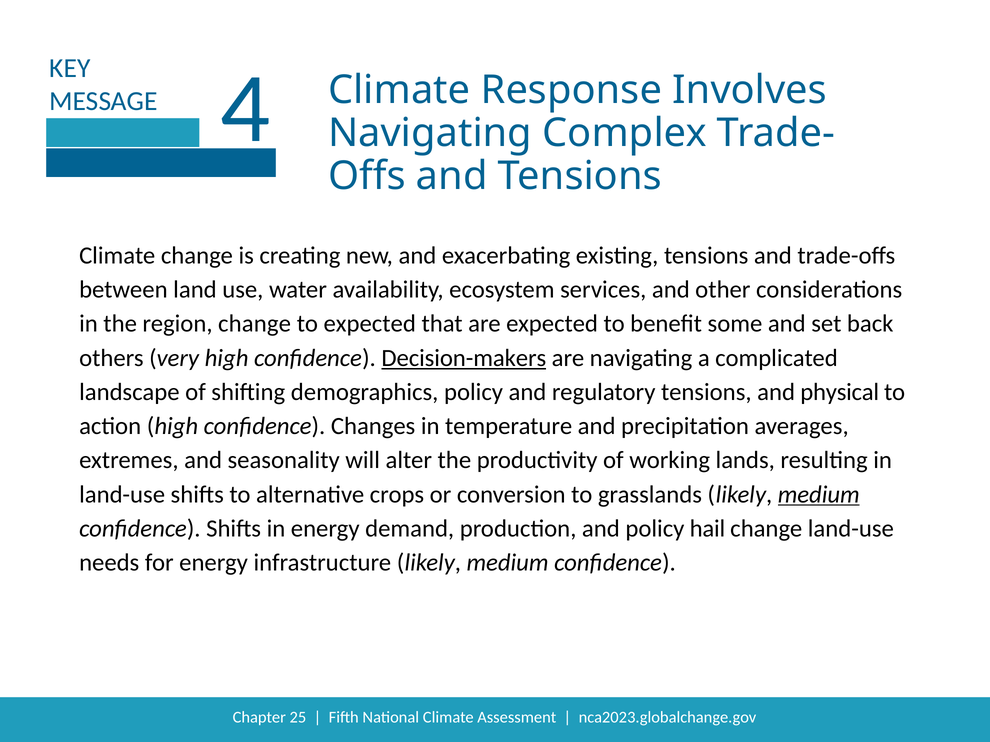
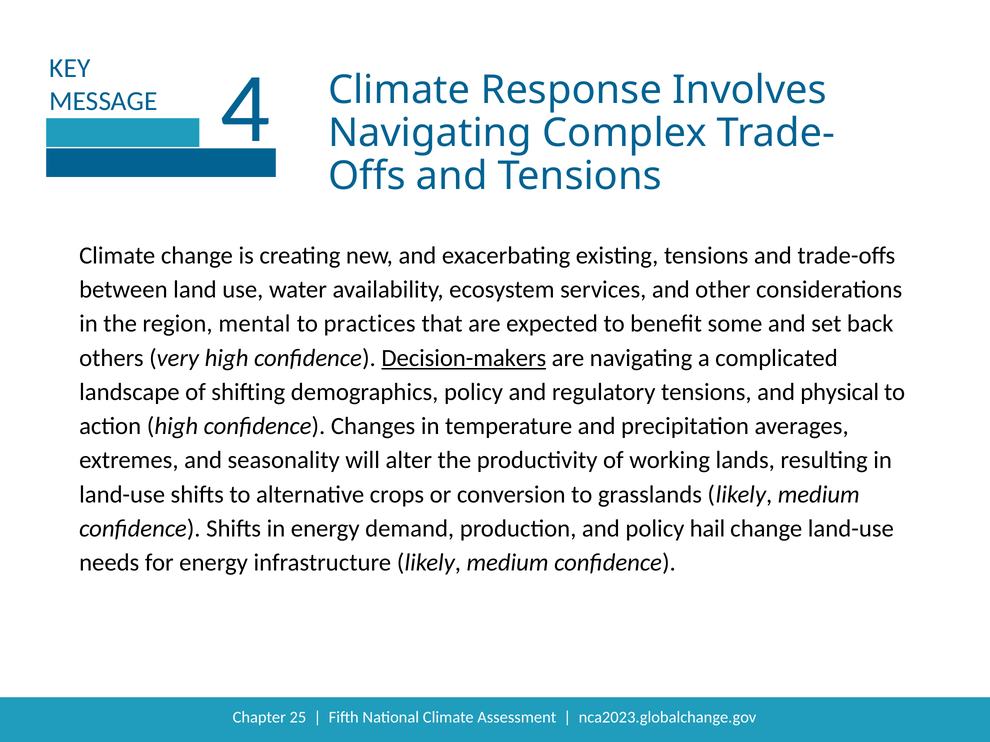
region change: change -> mental (255, 324)
to expected: expected -> practices (370, 324)
medium underline: present -> none (819, 495)
